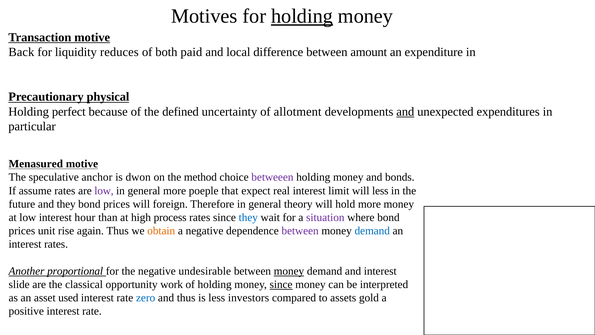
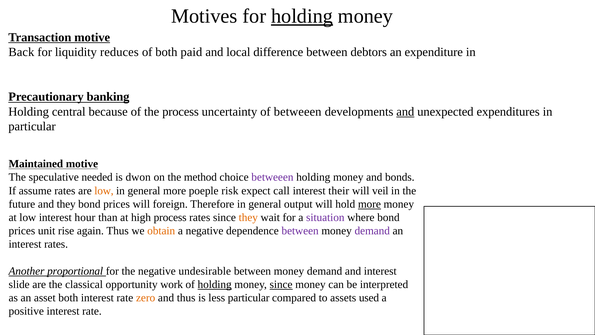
amount: amount -> debtors (369, 52)
physical: physical -> banking (108, 97)
perfect: perfect -> central (69, 112)
the defined: defined -> process (181, 112)
of allotment: allotment -> betweeen (298, 112)
Menasured: Menasured -> Maintained (36, 164)
anchor: anchor -> needed (97, 177)
low colour: purple -> orange (104, 191)
that: that -> risk (230, 191)
real: real -> call (282, 191)
limit: limit -> their (339, 191)
will less: less -> veil (380, 191)
theory: theory -> output (298, 204)
more underline: none -> present (369, 204)
they colour: blue -> orange (248, 217)
demand colour: blue -> purple (372, 231)
money underline: present -> none (289, 271)
holding underline: none -> present (215, 284)
asset used: used -> both (68, 298)
zero colour: blue -> orange (146, 298)
less investors: investors -> particular (249, 298)
gold: gold -> used (369, 298)
